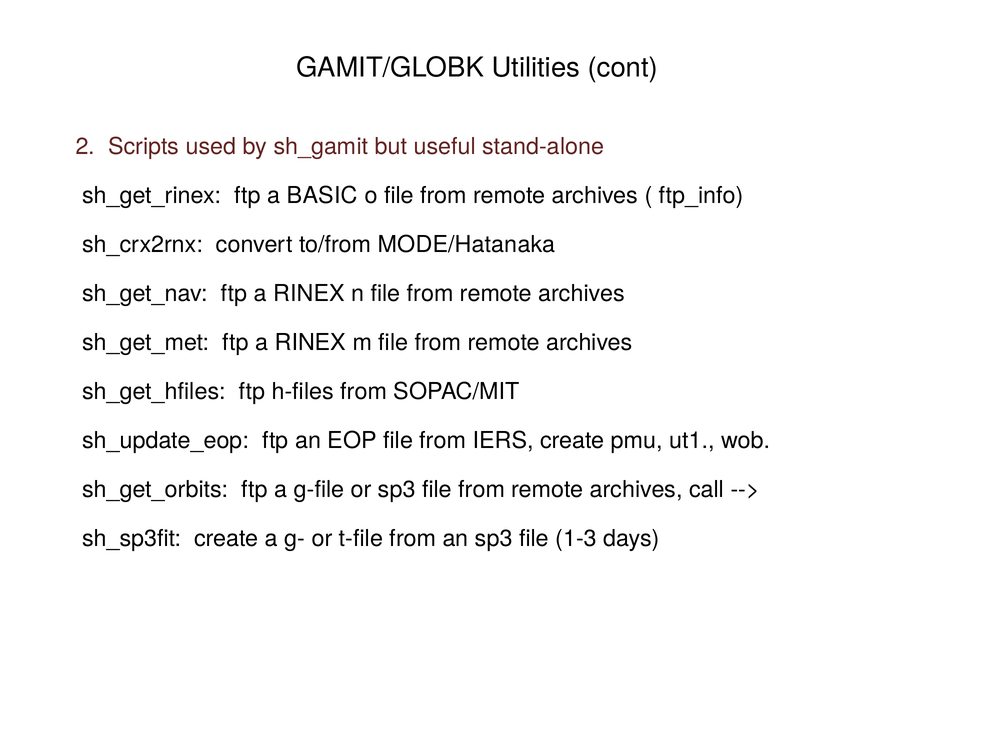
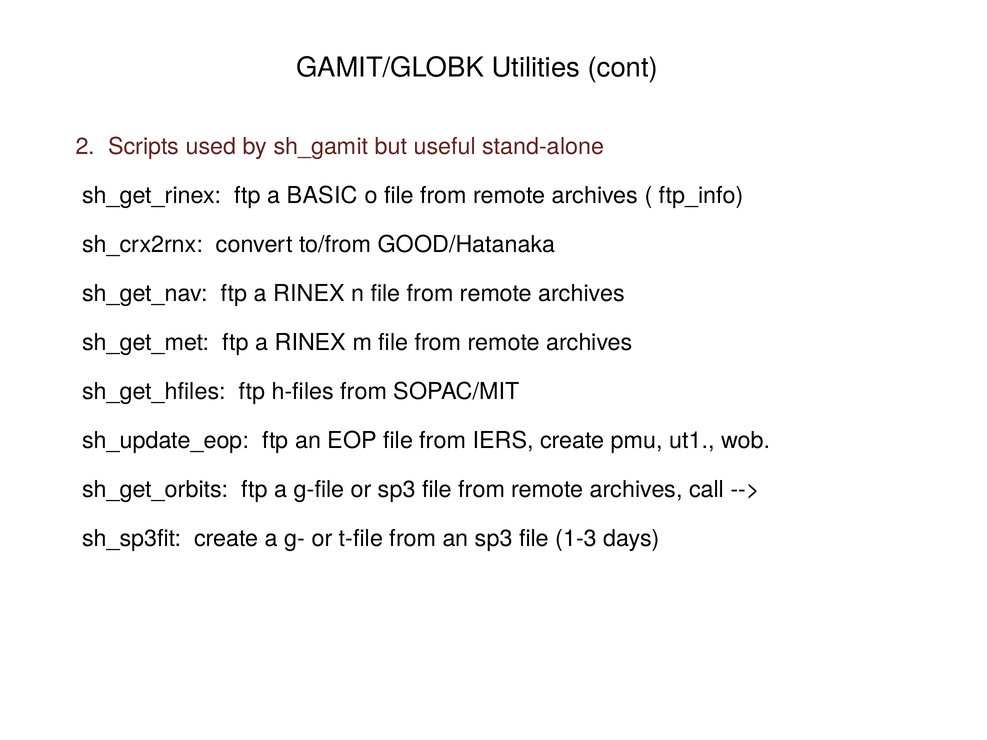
MODE/Hatanaka: MODE/Hatanaka -> GOOD/Hatanaka (467, 245)
